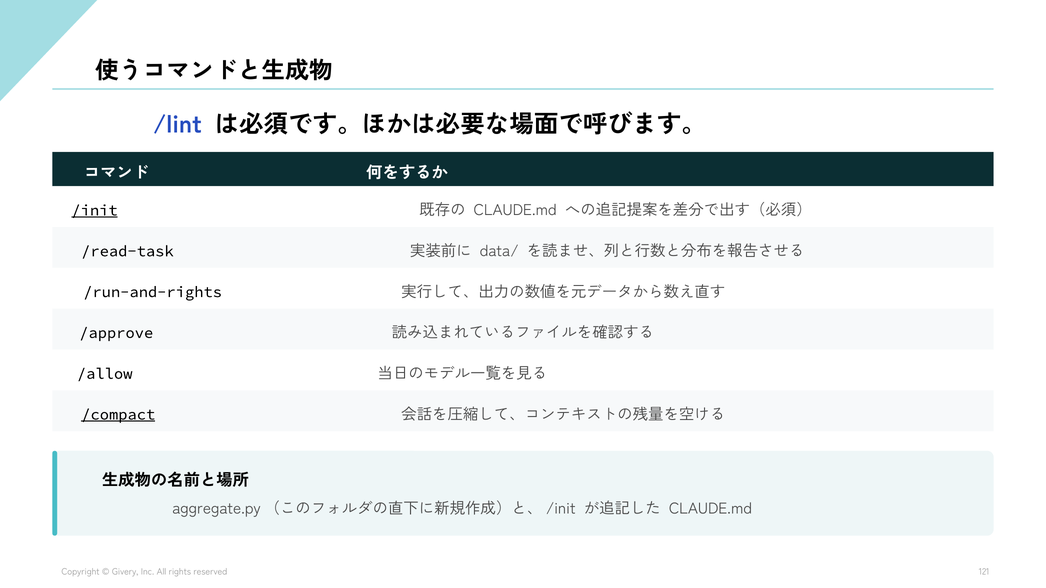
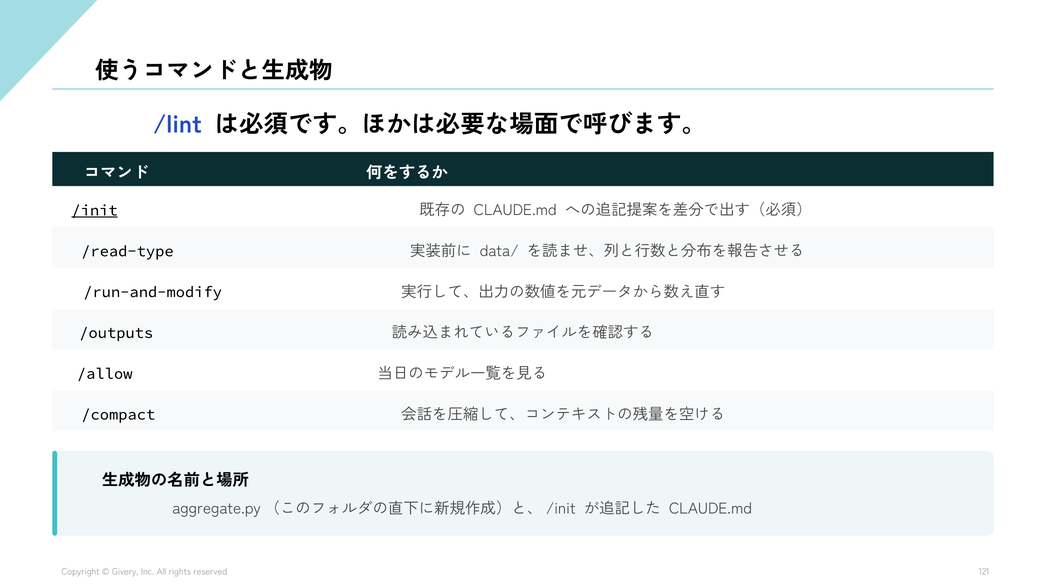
/read-task: /read-task -> /read-type (127, 251)
/run-and-rights: /run-and-rights -> /run-and-modify (153, 292)
/approve: /approve -> /outputs (116, 333)
/compact underline: present -> none (118, 415)
